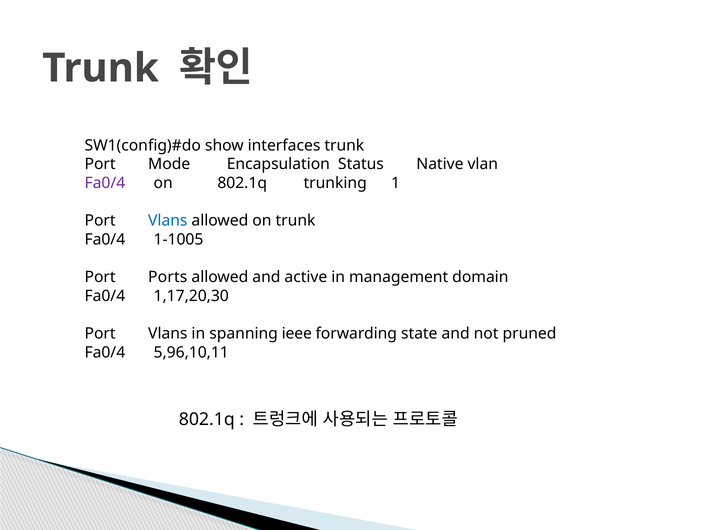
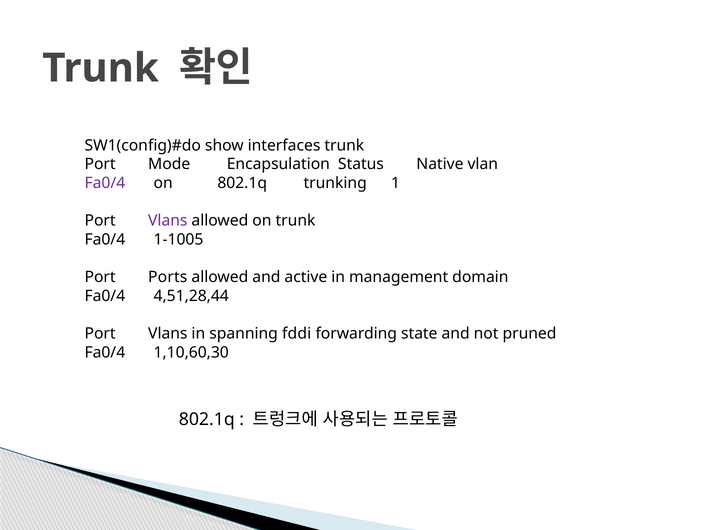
Vlans colour: blue -> purple (168, 221)
1,17,20,30: 1,17,20,30 -> 4,51,28,44 (191, 296)
ieee: ieee -> fddi (297, 334)
5,96,10,11: 5,96,10,11 -> 1,10,60,30 (191, 353)
